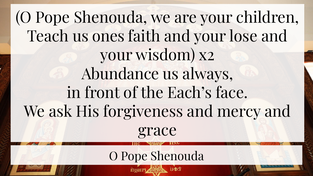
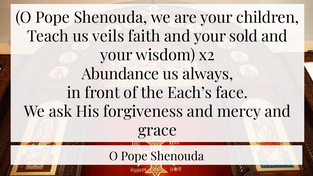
ones: ones -> veils (108, 37)
lose: lose -> sold (243, 37)
